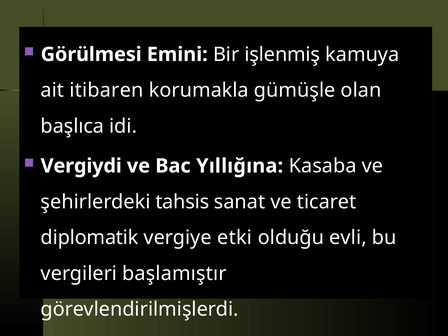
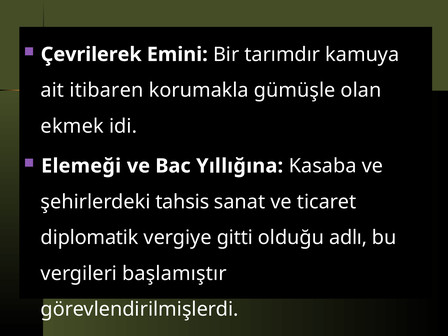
Görülmesi: Görülmesi -> Çevrilerek (91, 54)
işlenmiş: işlenmiş -> tarımdır (282, 54)
başlıca: başlıca -> ekmek (72, 126)
Vergiydi: Vergiydi -> Elemeği (81, 166)
etki: etki -> gitti (235, 238)
evli: evli -> adlı (348, 238)
